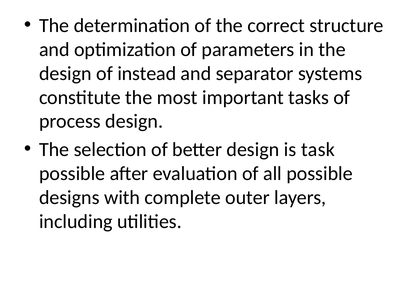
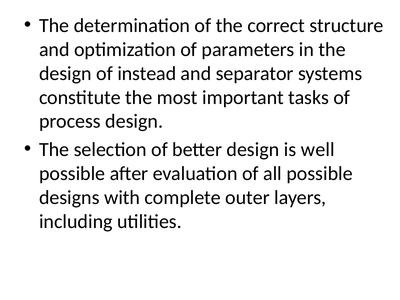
task: task -> well (318, 149)
